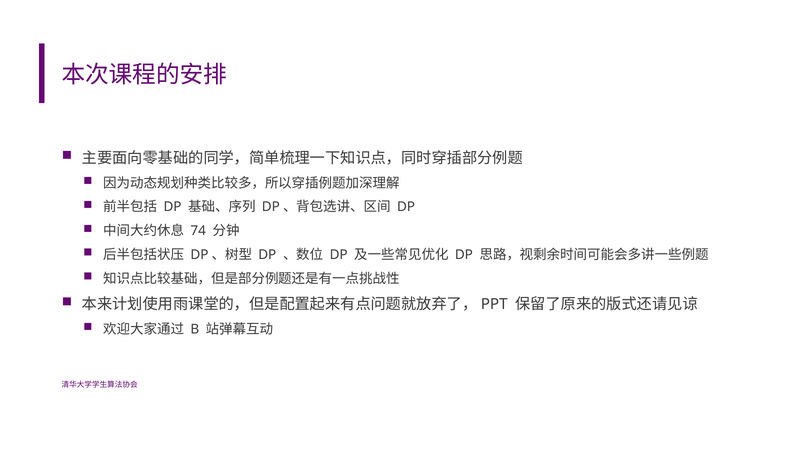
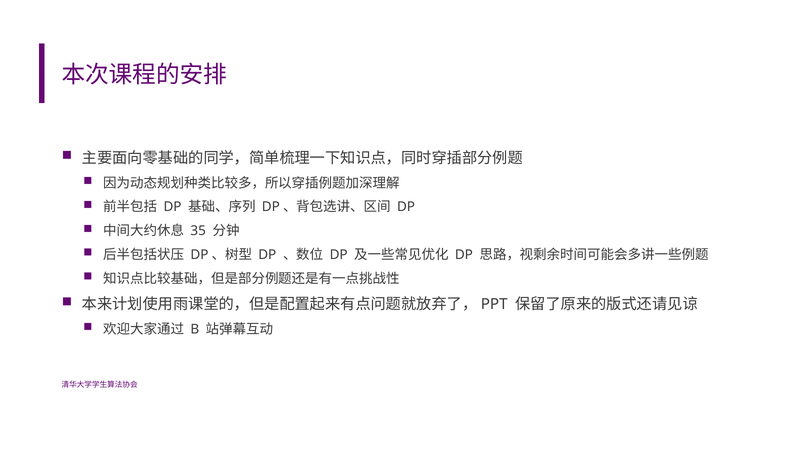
74: 74 -> 35 (198, 231)
